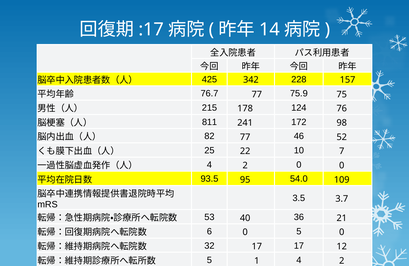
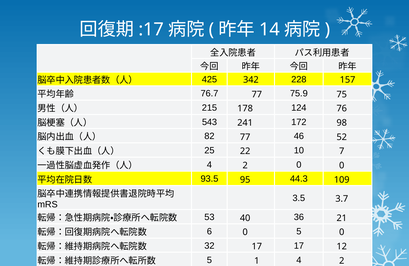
811: 811 -> 543 (210, 122)
54.0: 54.0 -> 44.3 (299, 179)
